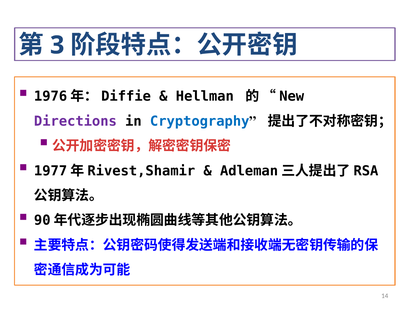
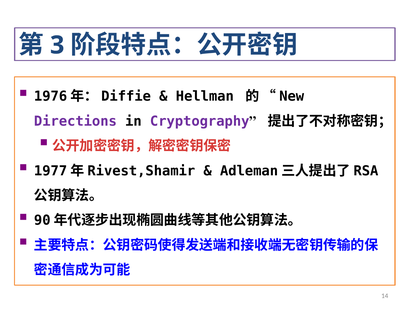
Cryptography colour: blue -> purple (200, 121)
